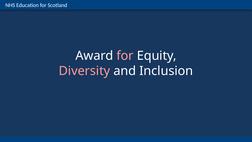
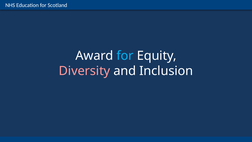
for colour: pink -> light blue (125, 56)
